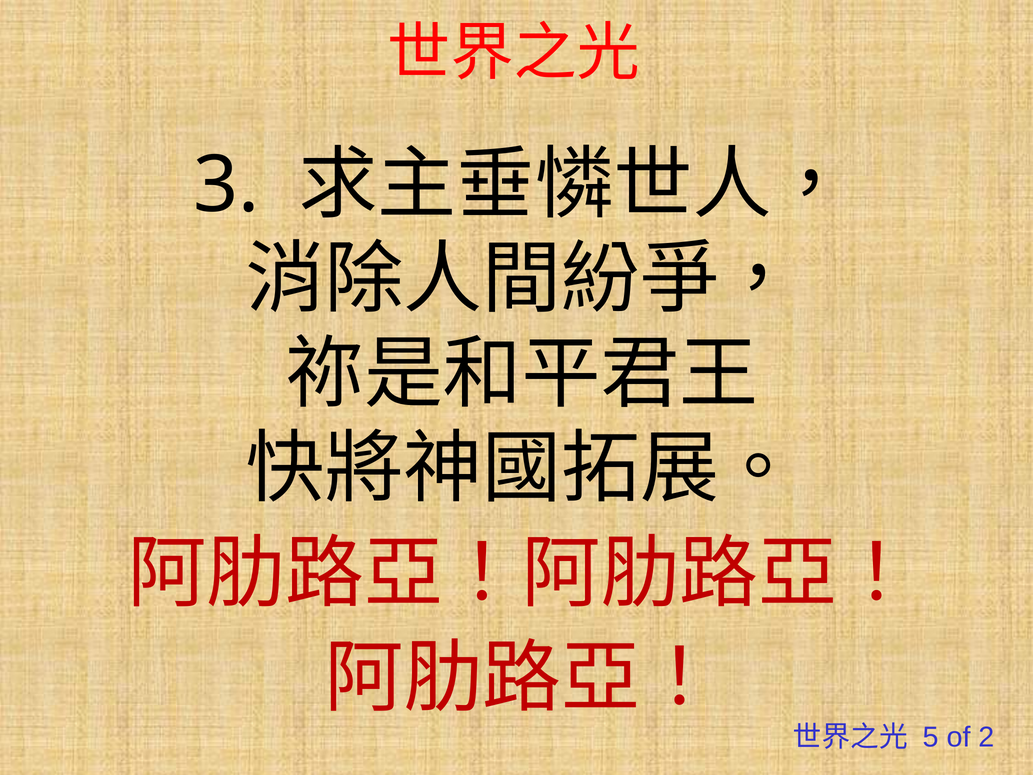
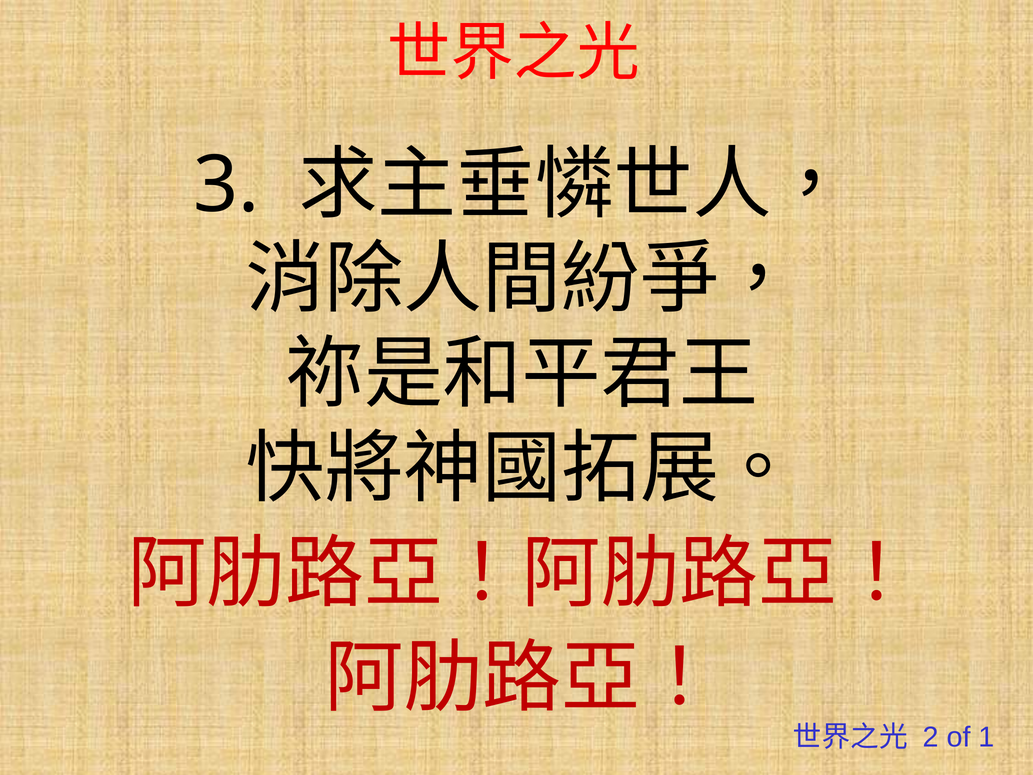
5: 5 -> 2 (931, 737)
2: 2 -> 1 (986, 737)
